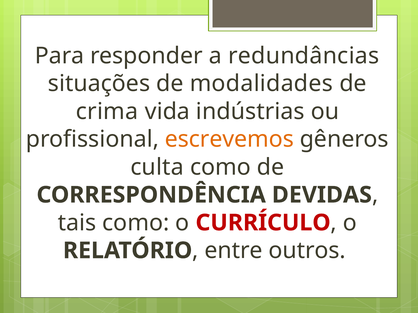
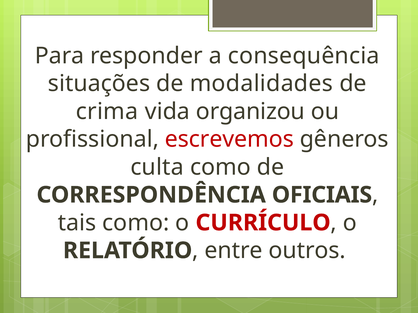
redundâncias: redundâncias -> consequência (304, 56)
indústrias: indústrias -> organizou (250, 112)
escrevemos colour: orange -> red (229, 139)
DEVIDAS: DEVIDAS -> OFICIAIS (322, 195)
